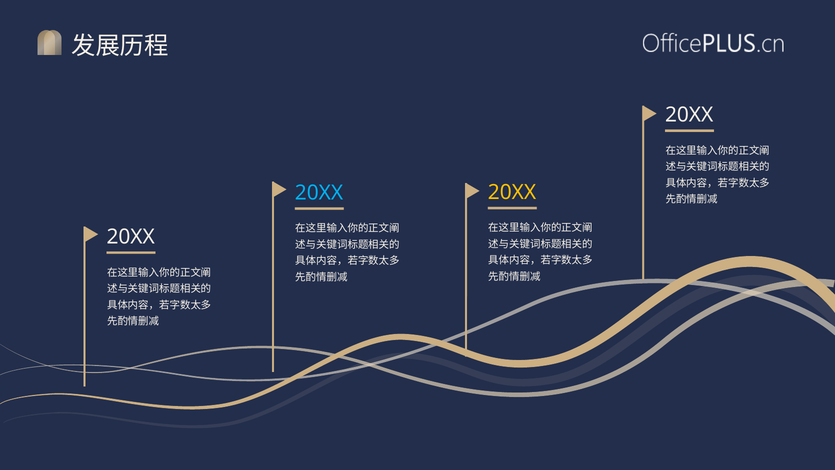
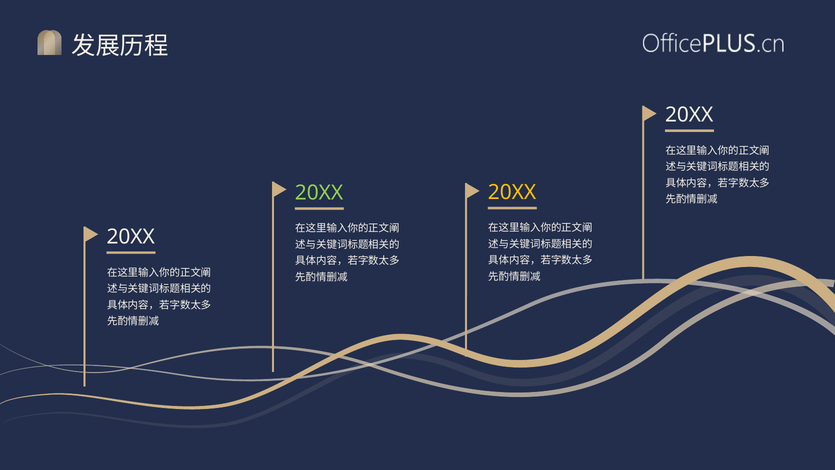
20XX colour: light blue -> light green (319, 193)
